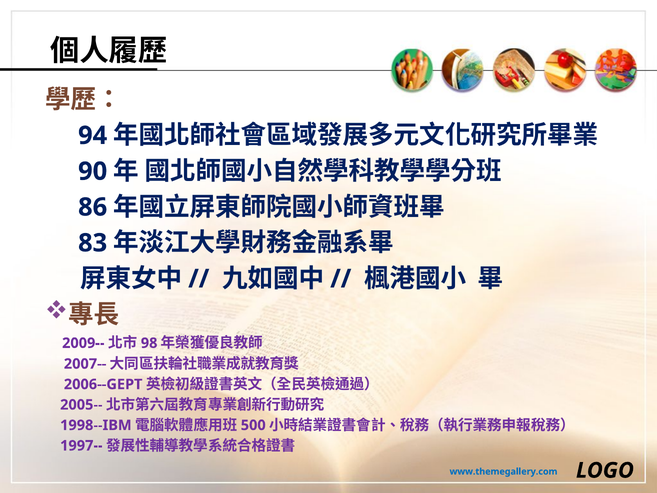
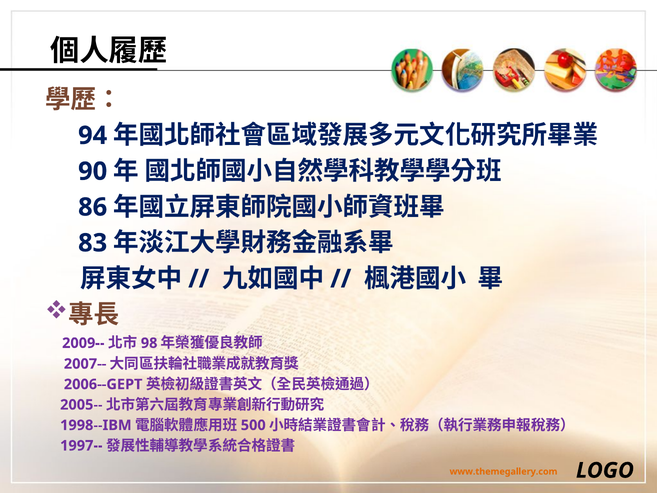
www.themegallery.com colour: blue -> orange (504, 471)
